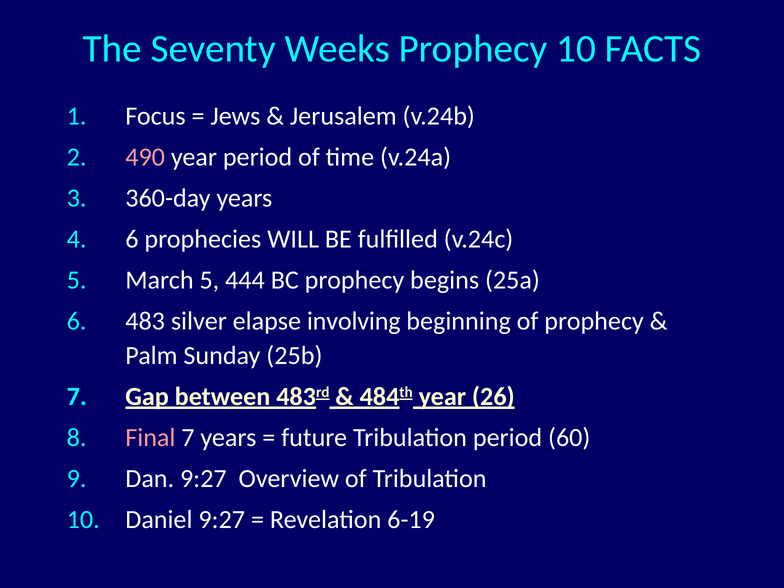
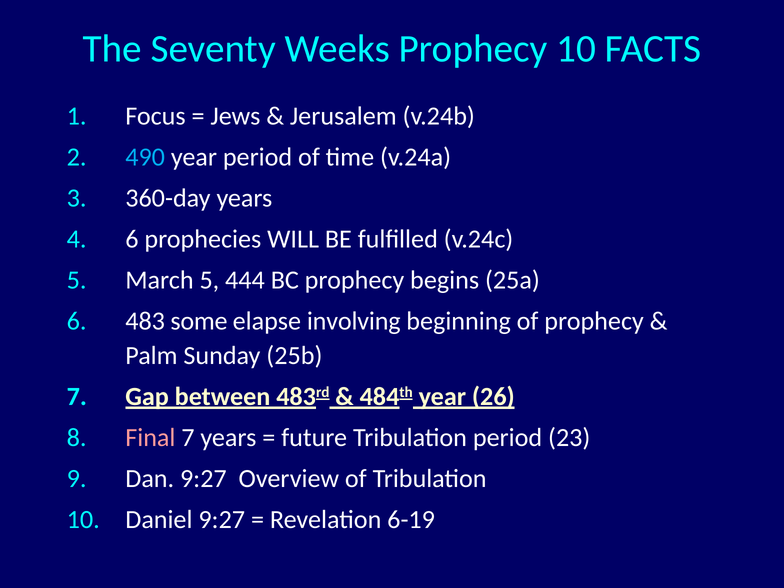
490 colour: pink -> light blue (145, 157)
silver: silver -> some (199, 321)
60: 60 -> 23 (569, 438)
